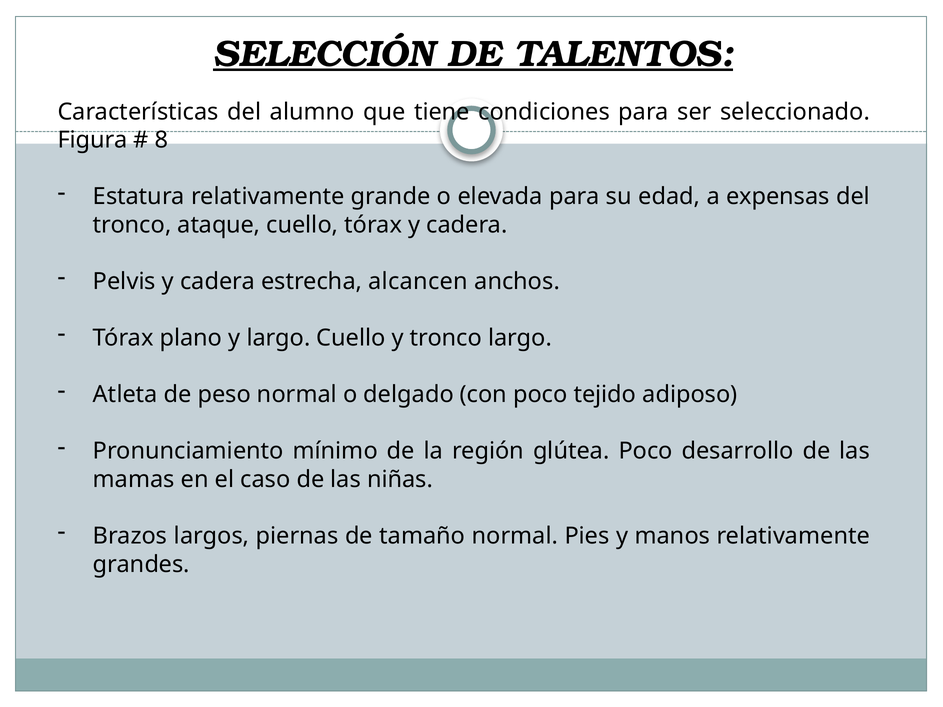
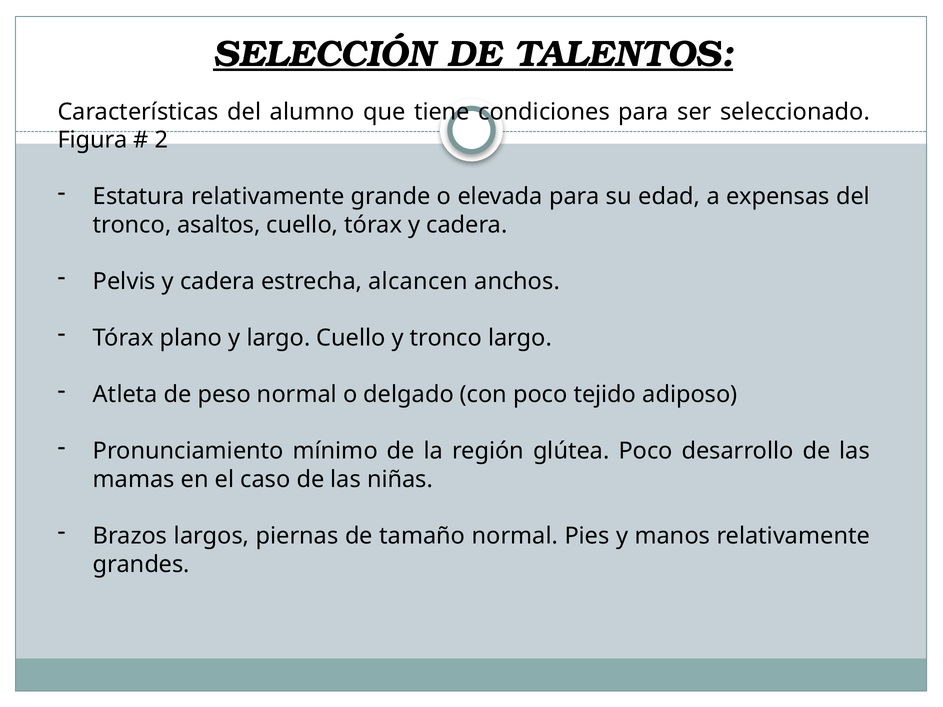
8: 8 -> 2 (162, 140)
ataque: ataque -> asaltos (219, 225)
